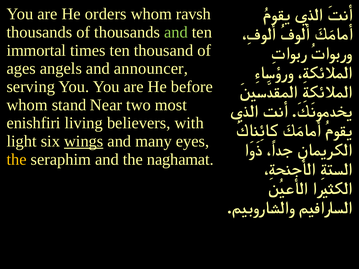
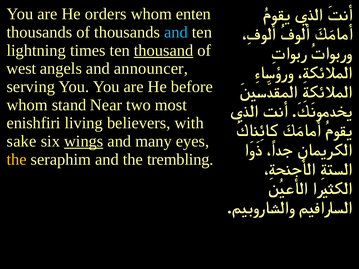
ravsh: ravsh -> enten (193, 14)
and colour: light green -> light blue (176, 32)
immortal: immortal -> lightning (36, 50)
thousand underline: none -> present (164, 50)
ages: ages -> west (21, 69)
light: light -> sake (22, 141)
naghamat: naghamat -> trembling (180, 160)
